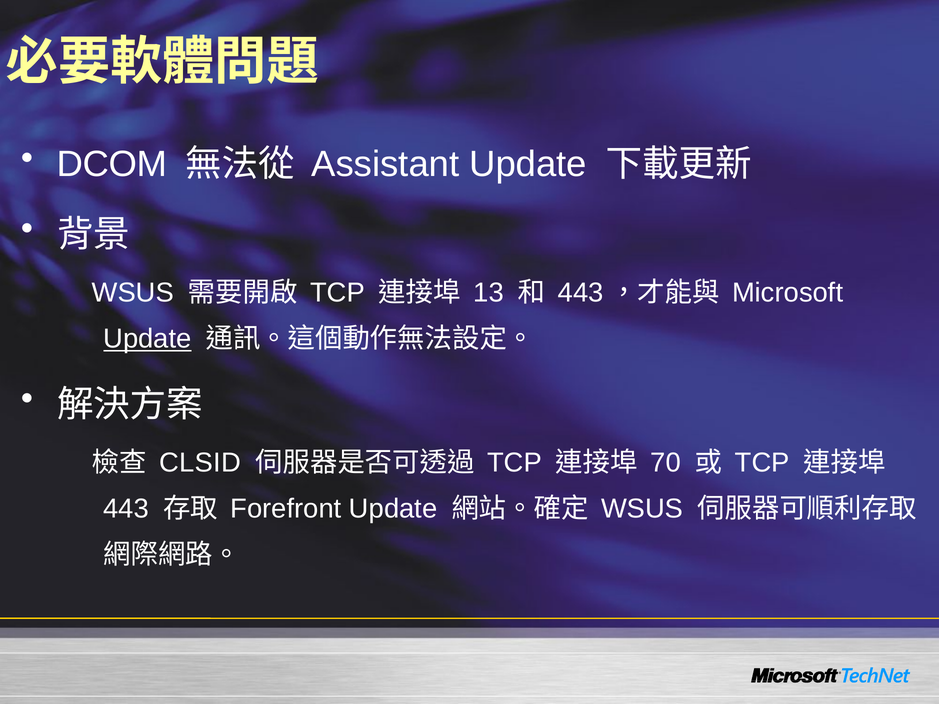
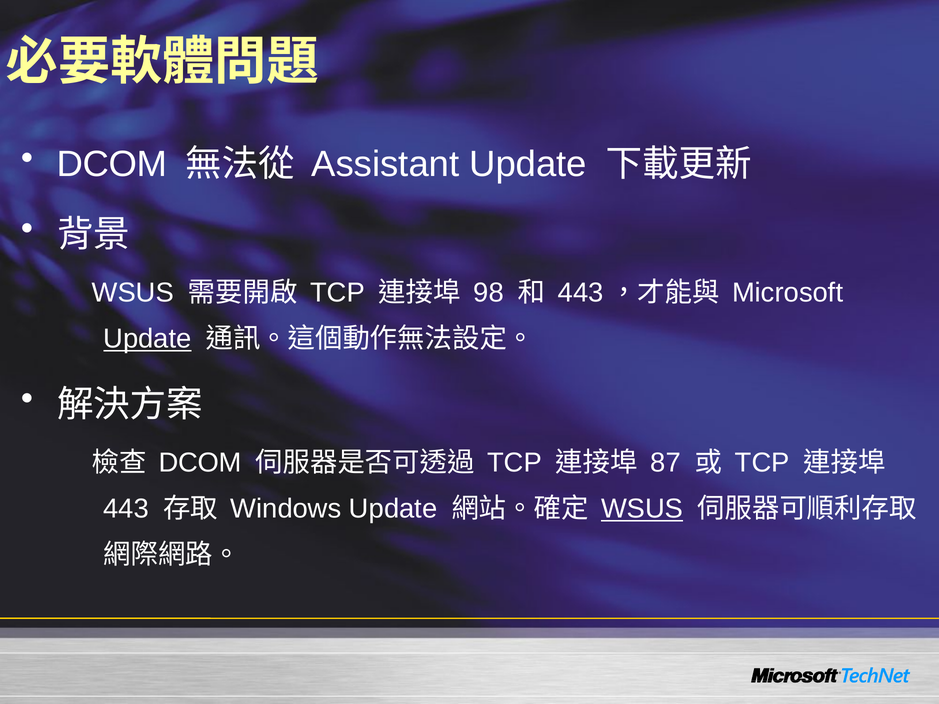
13: 13 -> 98 (489, 293)
CLSID: CLSID -> DCOM (200, 463)
70: 70 -> 87 (666, 463)
Forefront: Forefront -> Windows (286, 509)
WSUS underline: none -> present (642, 509)
